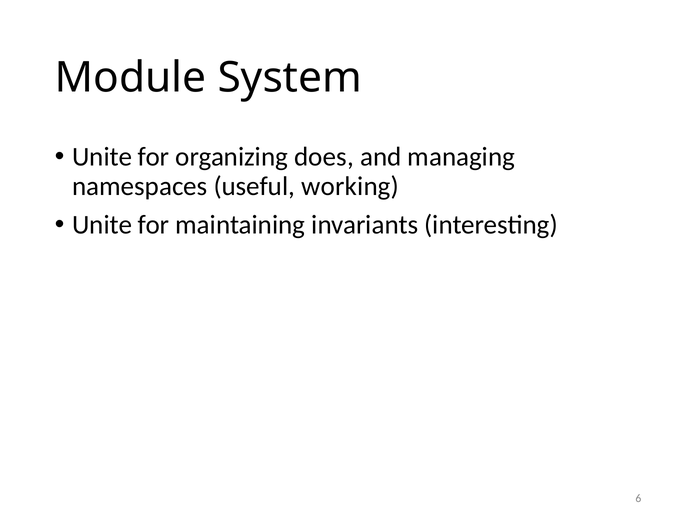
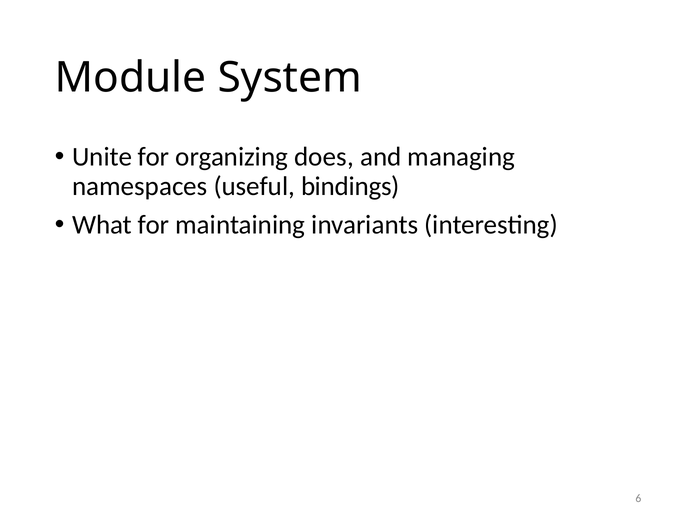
working: working -> bindings (350, 186)
Unite: Unite -> What (102, 225)
